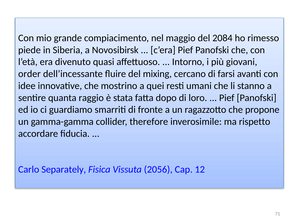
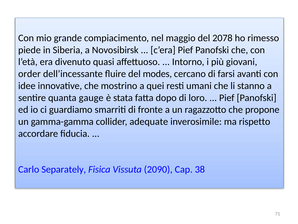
2084: 2084 -> 2078 (222, 38)
mixing: mixing -> modes (157, 74)
raggio: raggio -> gauge (91, 98)
therefore: therefore -> adequate (149, 121)
2056: 2056 -> 2090 (158, 169)
12: 12 -> 38 (200, 169)
